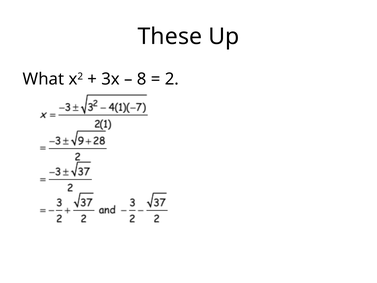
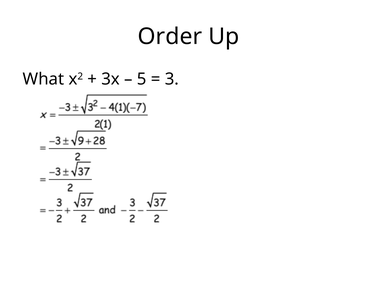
These: These -> Order (170, 36)
8: 8 -> 5 (142, 79)
2: 2 -> 3 (172, 79)
